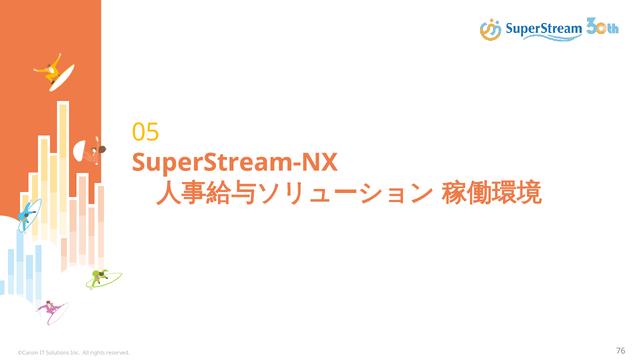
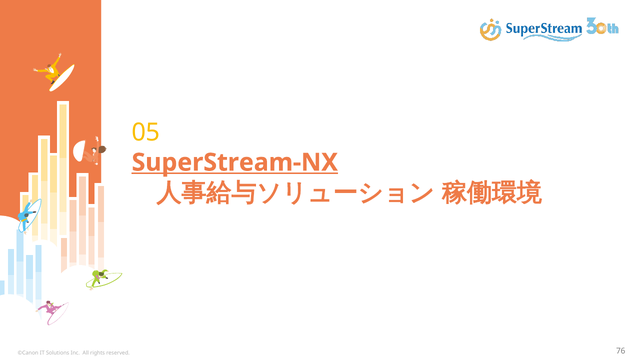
SuperStream-NX underline: none -> present (235, 162)
